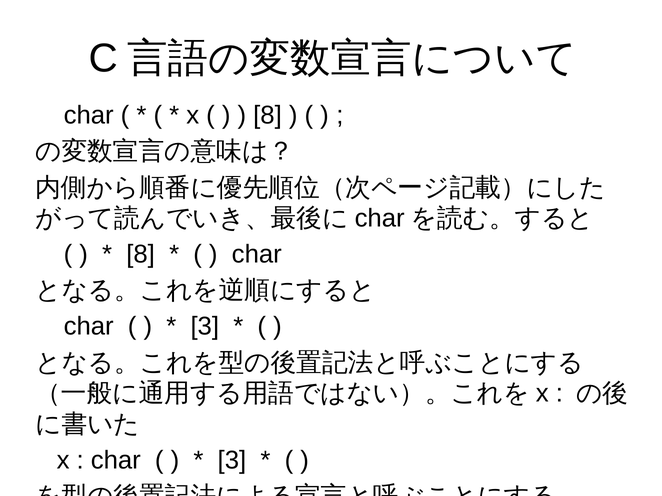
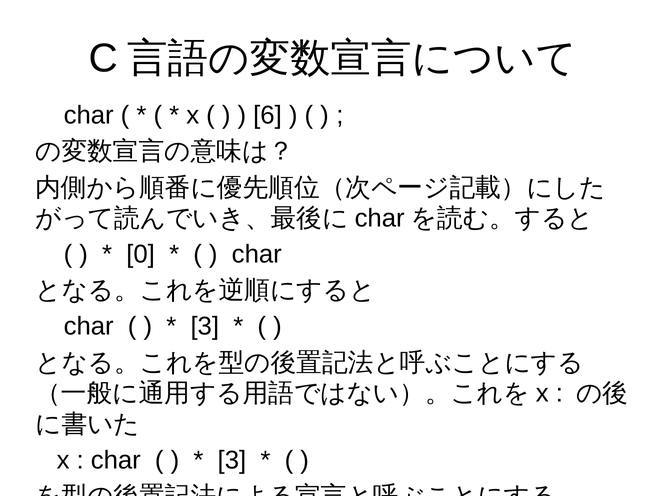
8: 8 -> 6 (268, 116)
8: 8 -> 0 (141, 255)
